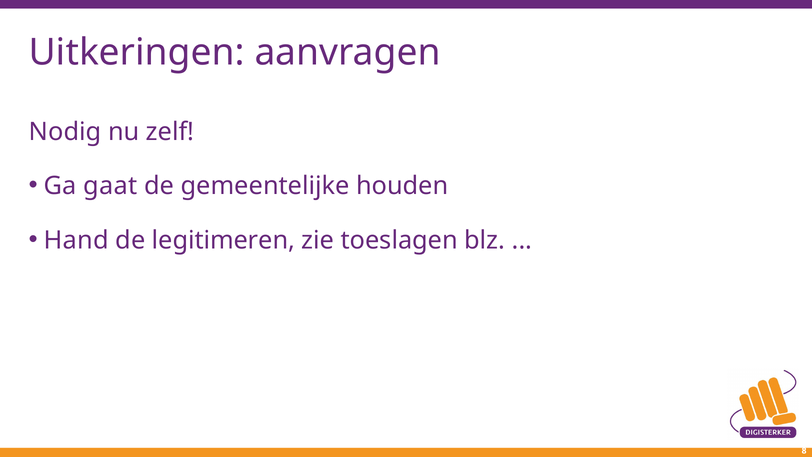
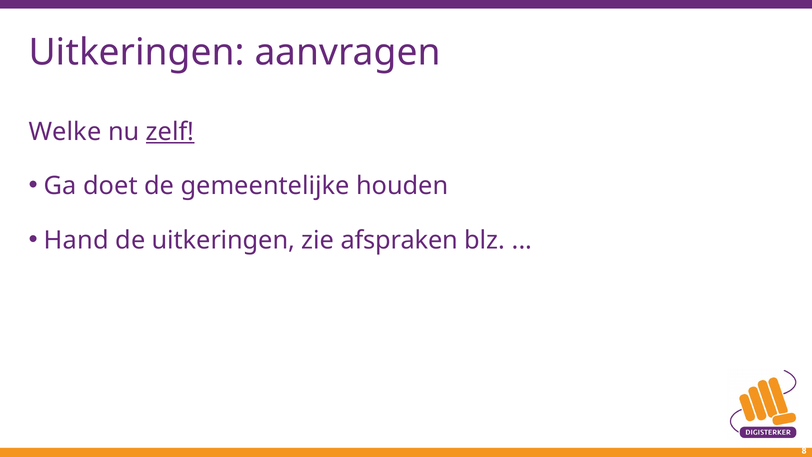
Nodig: Nodig -> Welke (65, 132)
zelf underline: none -> present (170, 132)
gaat: gaat -> doet (110, 186)
de legitimeren: legitimeren -> uitkeringen (223, 240)
toeslagen: toeslagen -> afspraken (399, 240)
